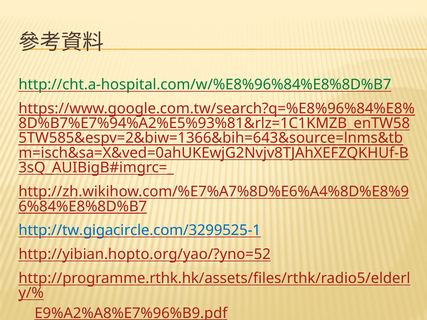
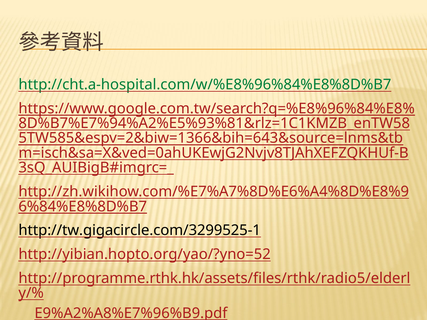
http://tw.gigacircle.com/3299525-1 colour: blue -> black (140, 231)
